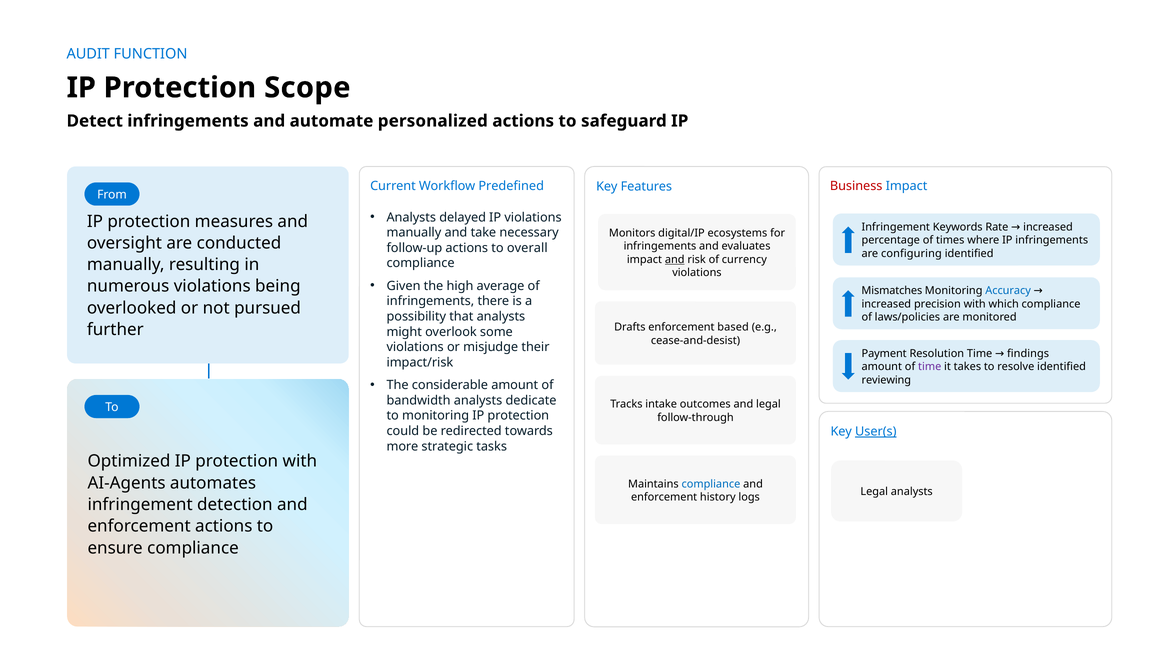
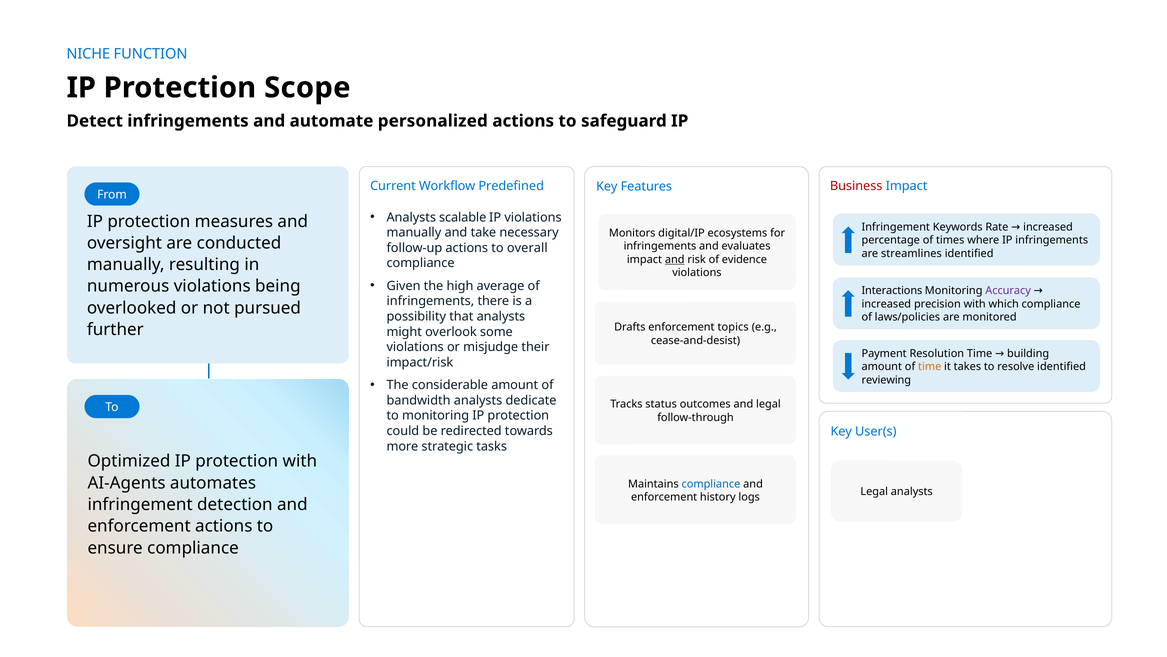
AUDIT: AUDIT -> NICHE (88, 54)
delayed: delayed -> scalable (463, 217)
configuring: configuring -> streamlines (911, 253)
currency: currency -> evidence (744, 259)
Mismatches: Mismatches -> Interactions (892, 291)
Accuracy colour: blue -> purple (1008, 291)
based: based -> topics (733, 327)
findings: findings -> building (1028, 353)
time colour: purple -> orange (930, 367)
intake: intake -> status (661, 404)
User(s underline: present -> none (876, 431)
